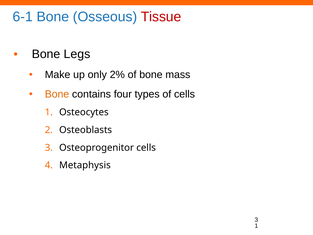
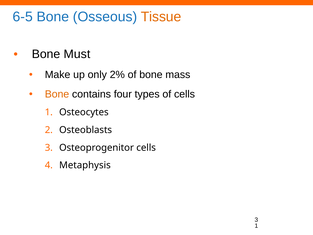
6-1: 6-1 -> 6-5 (23, 17)
Tissue colour: red -> orange (161, 17)
Legs: Legs -> Must (77, 54)
